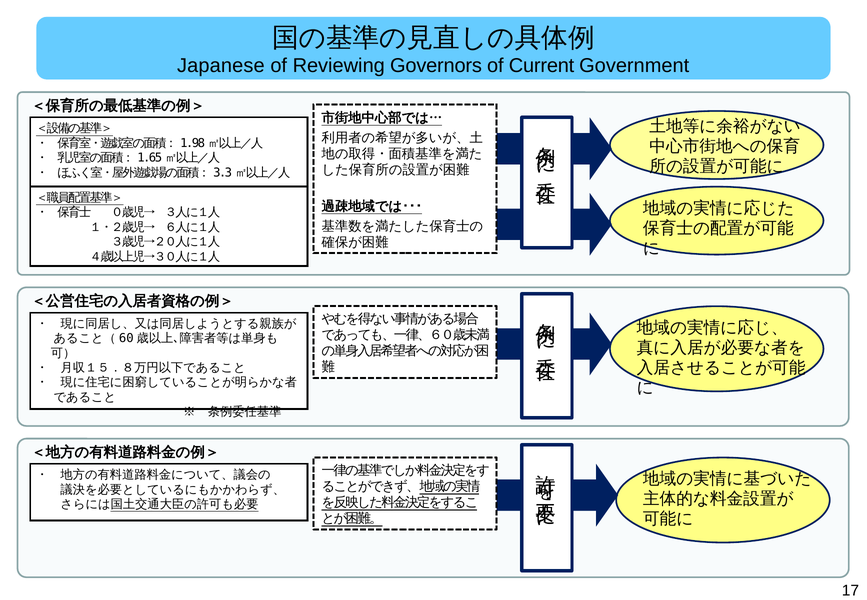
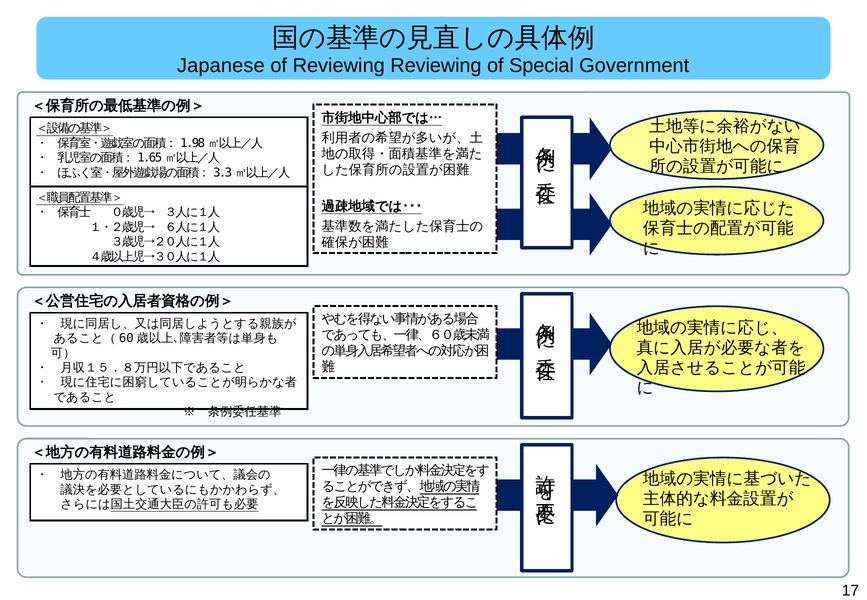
Reviewing Governors: Governors -> Reviewing (436, 66)
Current: Current -> Special (542, 66)
